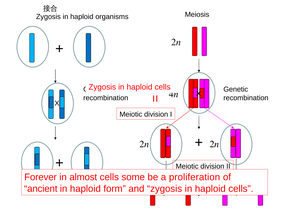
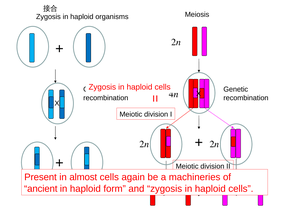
Forever: Forever -> Present (41, 177)
some: some -> again (133, 177)
proliferation: proliferation -> machineries (195, 177)
